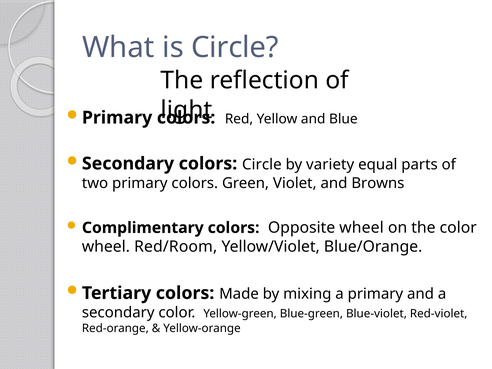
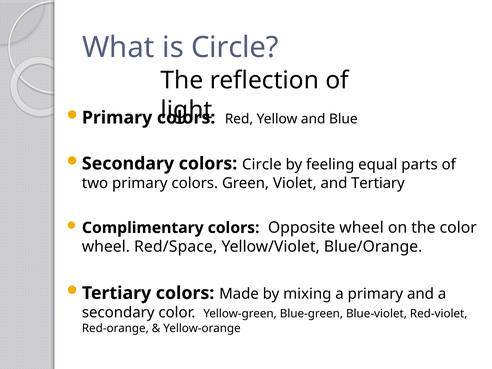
variety: variety -> feeling (330, 164)
and Browns: Browns -> Tertiary (378, 183)
Red/Room: Red/Room -> Red/Space (176, 247)
